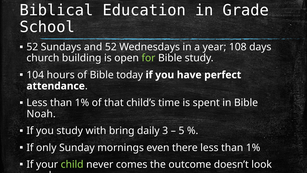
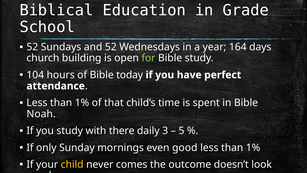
108: 108 -> 164 (238, 47)
bring: bring -> there (122, 131)
even there: there -> good (185, 147)
child colour: light green -> yellow (72, 164)
